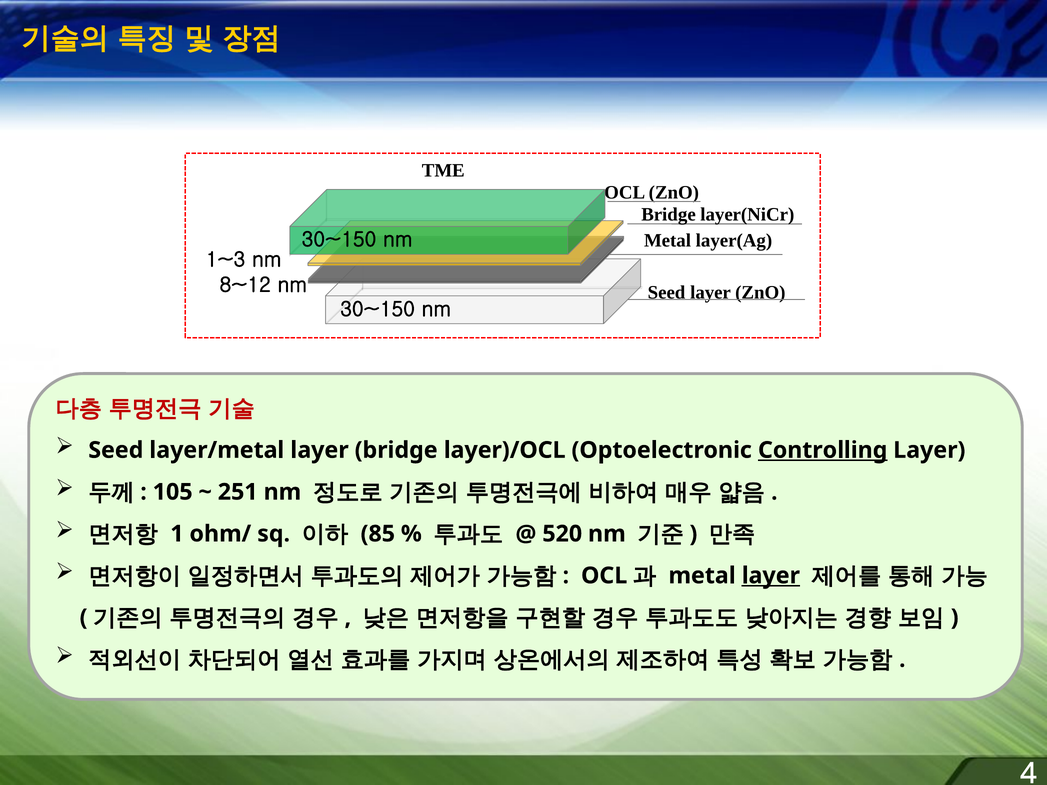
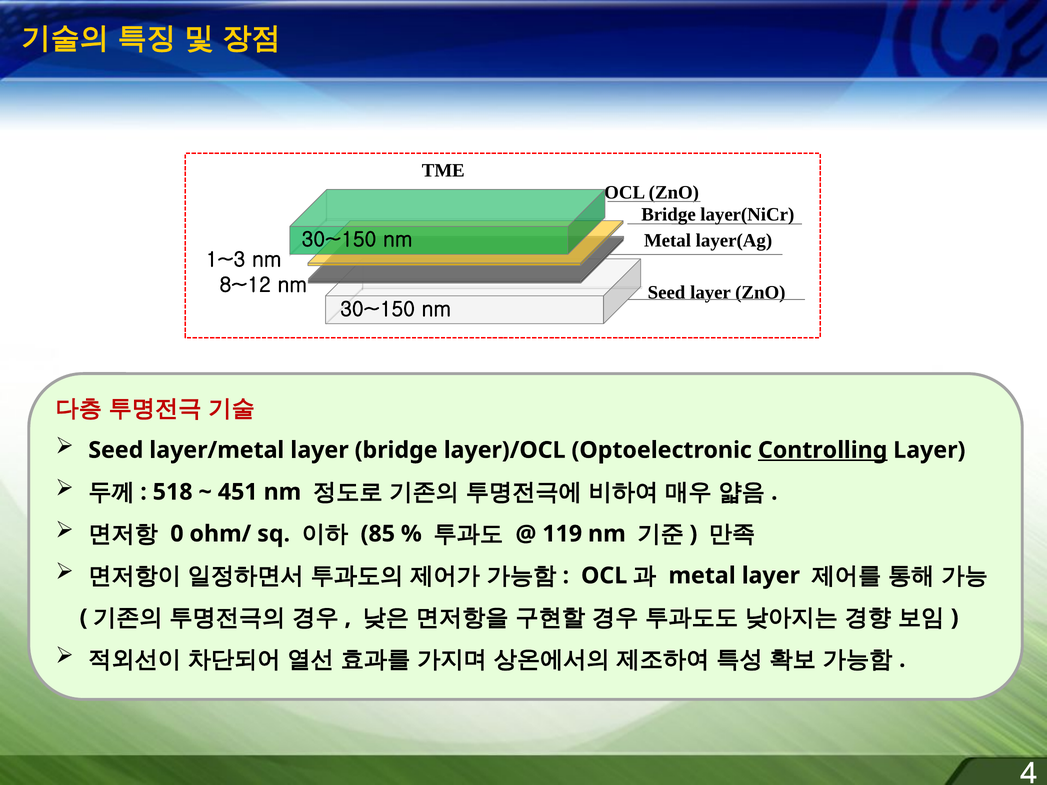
105: 105 -> 518 (173, 492)
251: 251 -> 451 (238, 492)
1: 1 -> 0 (177, 534)
520: 520 -> 119 (562, 534)
layer underline: present -> none (771, 576)
